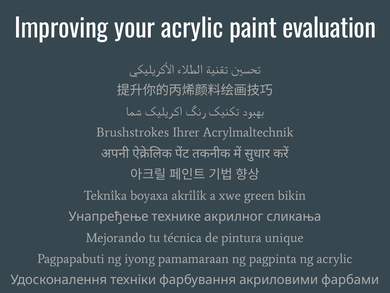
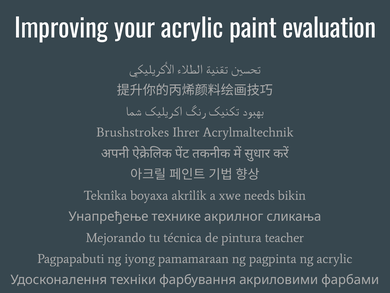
green: green -> needs (259, 195)
unique: unique -> teacher (284, 237)
